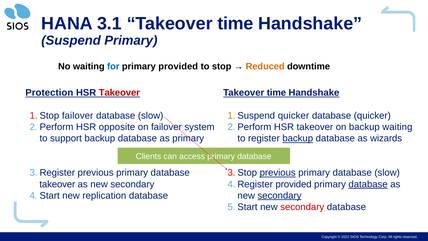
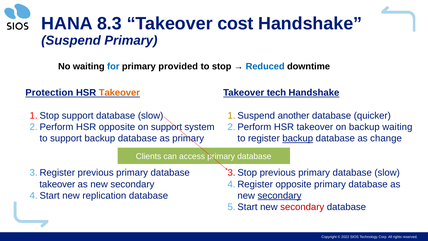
3.1: 3.1 -> 8.3 (109, 24)
time: time -> cost (235, 24)
Reduced colour: orange -> blue (265, 66)
Takeover colour: red -> orange (119, 93)
time: time -> tech (276, 93)
failover: failover -> support (78, 116)
quicker: quicker -> another (294, 116)
on failover: failover -> support (166, 127)
wizards: wizards -> change (386, 138)
previous underline: present -> none (278, 173)
provided: provided -> opposite (294, 184)
database underline: present -> none (368, 184)
